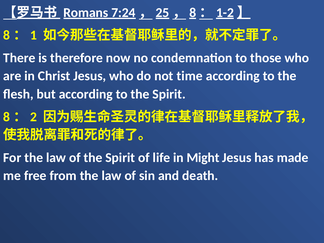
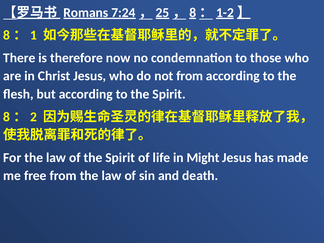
not time: time -> from (190, 76)
